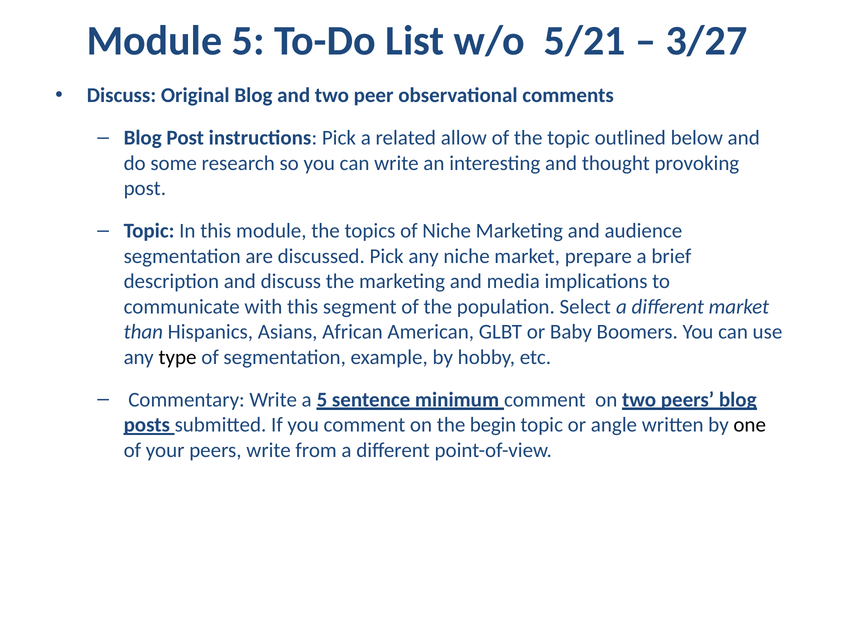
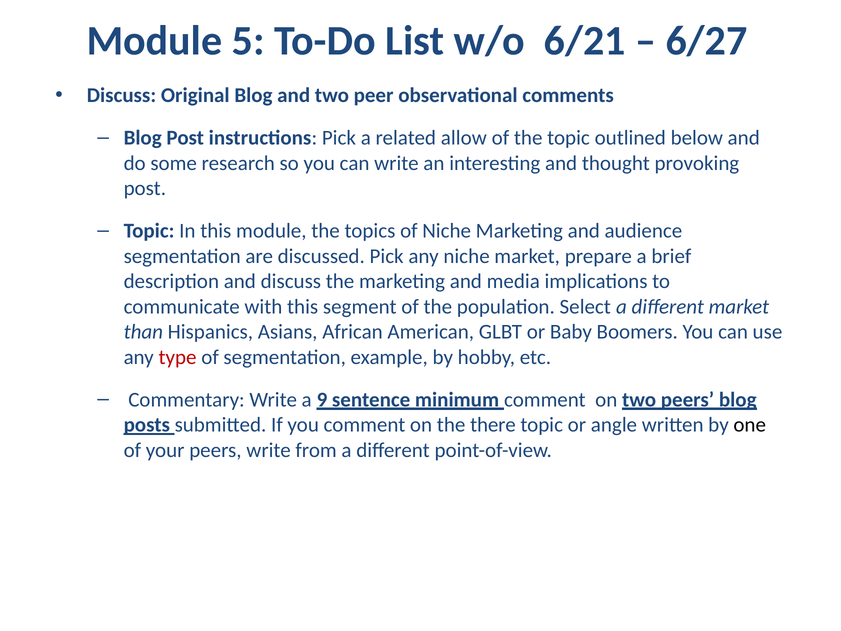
5/21: 5/21 -> 6/21 (585, 41)
3/27: 3/27 -> 6/27 (706, 41)
type colour: black -> red (178, 357)
a 5: 5 -> 9 (322, 399)
begin: begin -> there (493, 425)
